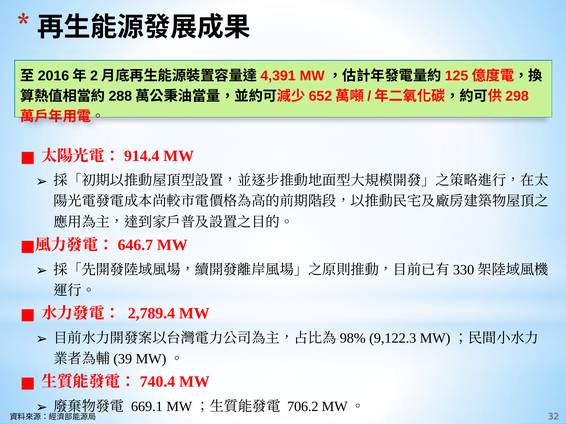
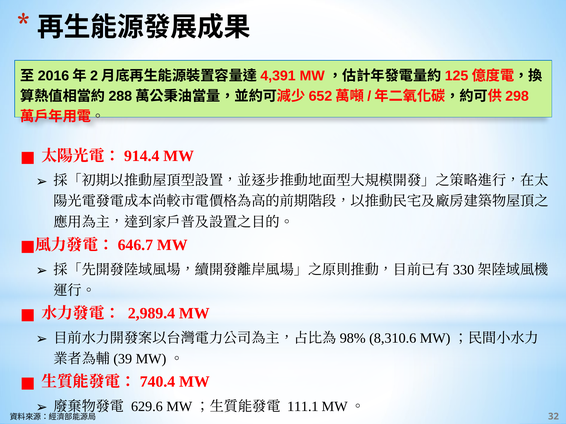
2,789.4: 2,789.4 -> 2,989.4 (151, 314)
9,122.3: 9,122.3 -> 8,310.6 (393, 338)
669.1: 669.1 -> 629.6 (147, 407)
706.2: 706.2 -> 111.1 (303, 407)
